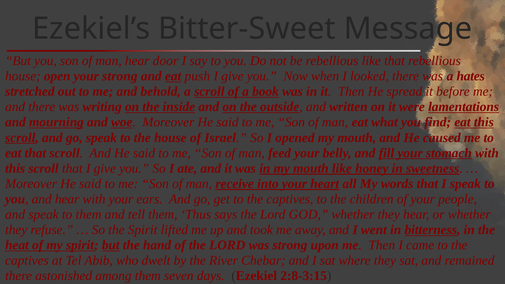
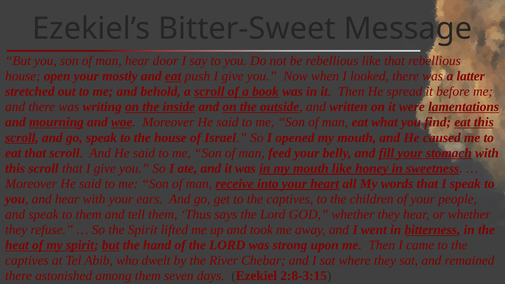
your strong: strong -> mostly (120, 76)
hates: hates -> latter (471, 76)
